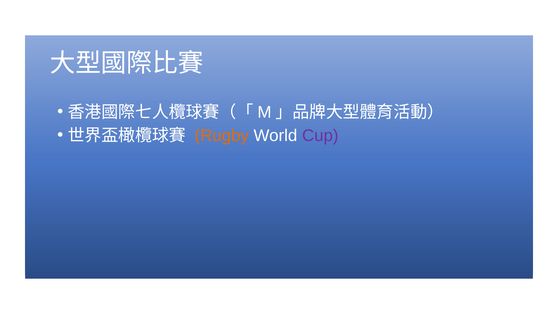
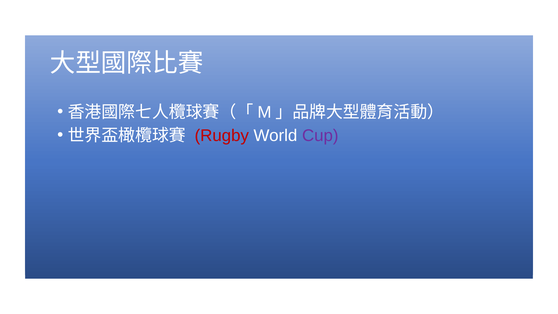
Rugby colour: orange -> red (222, 136)
